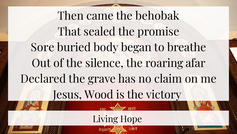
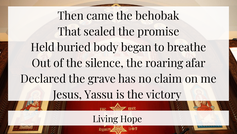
Sore: Sore -> Held (43, 47)
Wood: Wood -> Yassu (99, 94)
